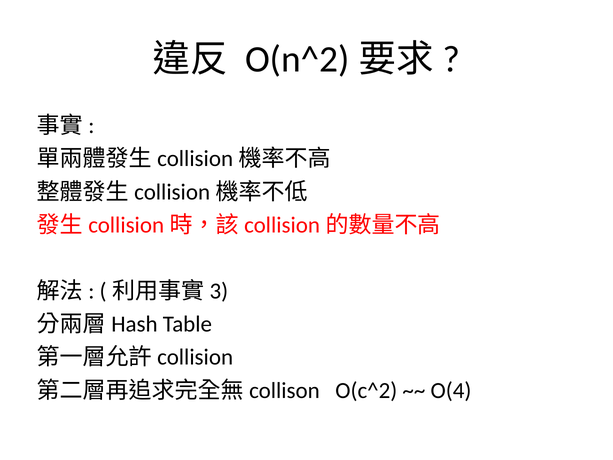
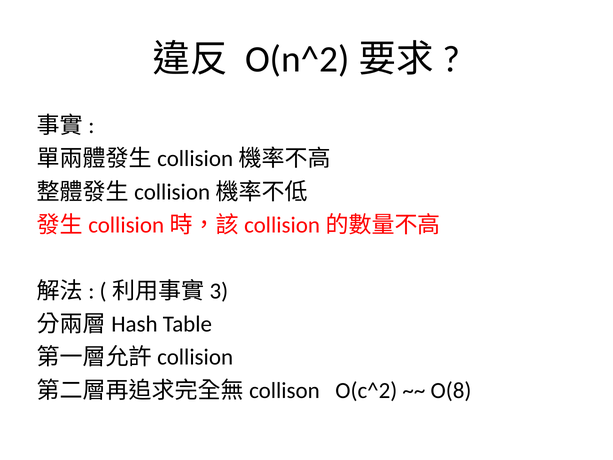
O(4: O(4 -> O(8 (451, 390)
